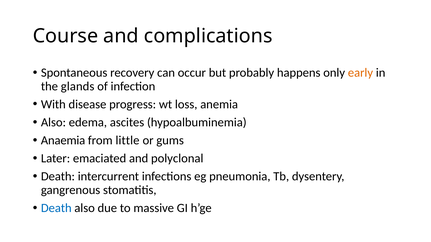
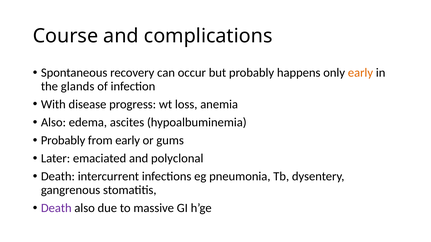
Anaemia: Anaemia -> Probably (63, 141)
from little: little -> early (128, 141)
Death colour: blue -> purple (56, 208)
